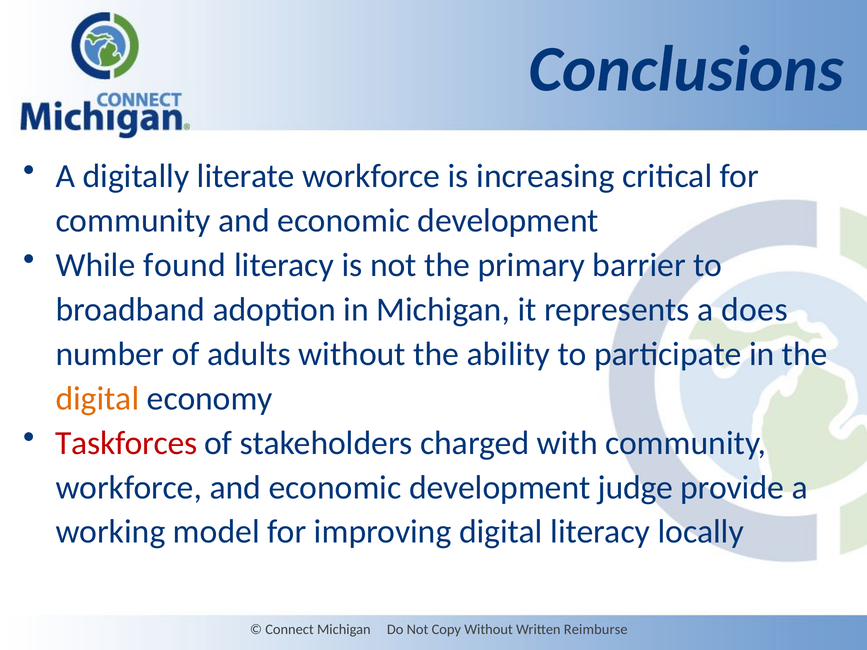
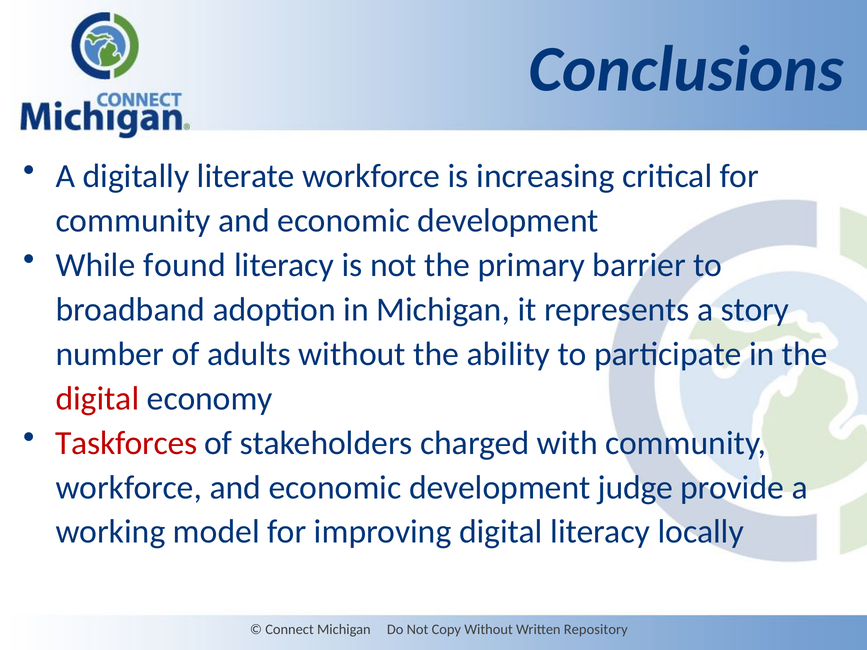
does: does -> story (755, 310)
digital colour: orange -> red (97, 399)
Reimburse: Reimburse -> Repository (596, 630)
